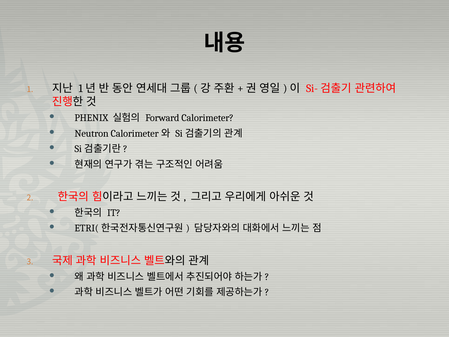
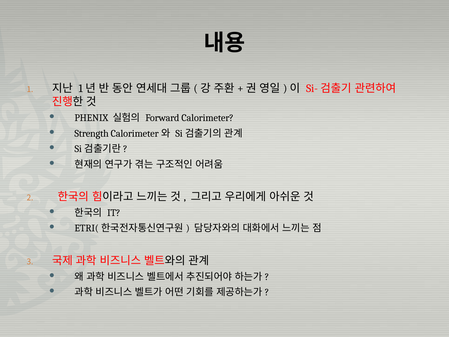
Neutron: Neutron -> Strength (92, 133)
